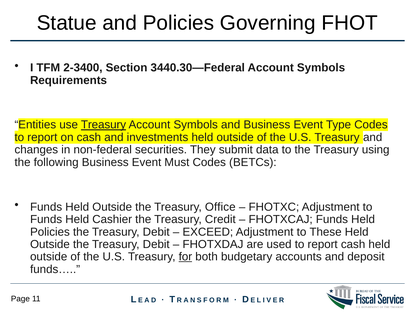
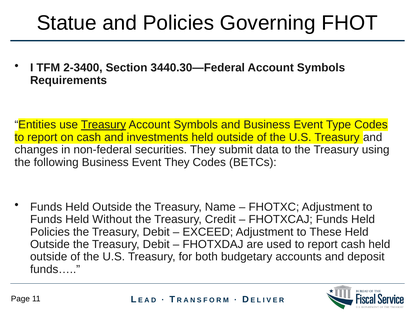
Event Must: Must -> They (177, 162)
Office: Office -> Name (220, 206)
Cashier: Cashier -> Without (112, 219)
for underline: present -> none (185, 256)
